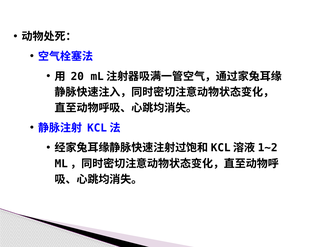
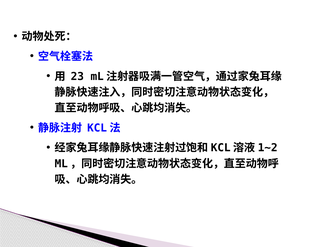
20: 20 -> 23 (77, 76)
